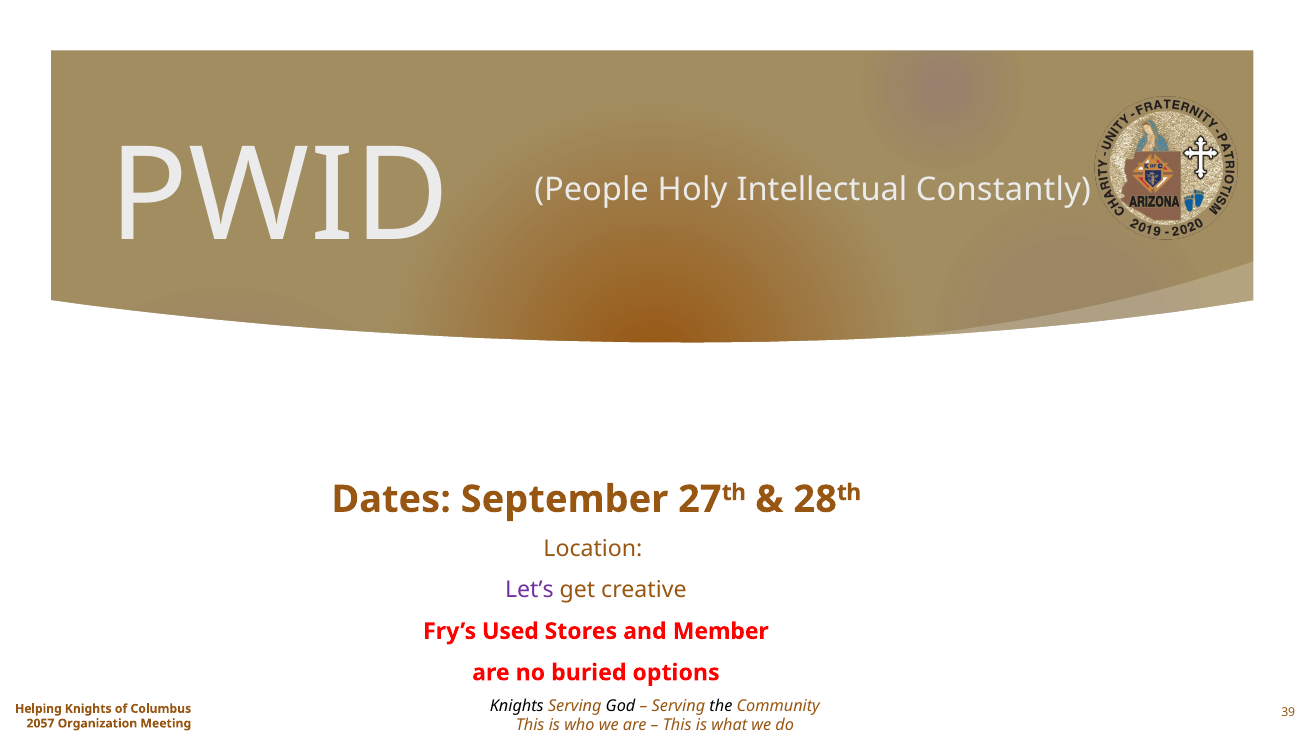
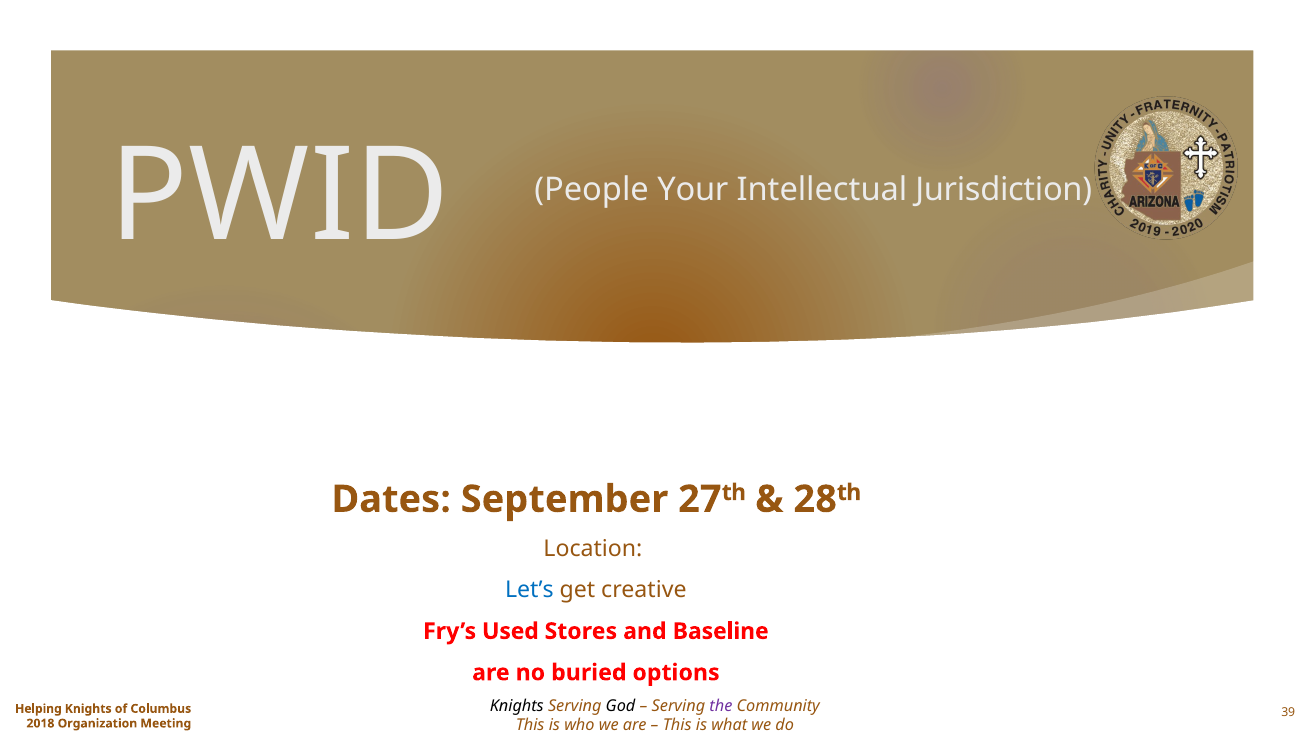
Holy: Holy -> Your (693, 190)
Constantly: Constantly -> Jurisdiction (1004, 190)
Let’s colour: purple -> blue (529, 590)
Member: Member -> Baseline (721, 631)
the colour: black -> purple (721, 706)
2057: 2057 -> 2018 (40, 723)
